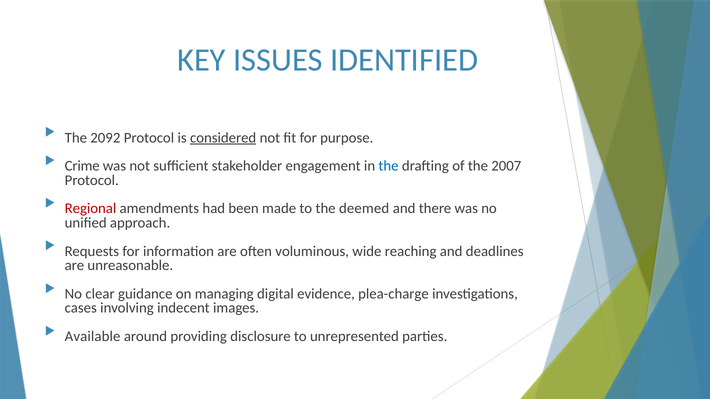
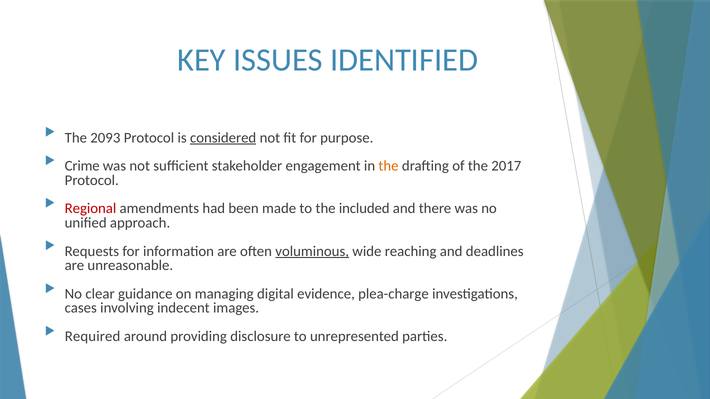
2092: 2092 -> 2093 (105, 138)
the colour: blue -> orange (389, 166)
2007: 2007 -> 2017 (506, 166)
deemed: deemed -> included (364, 209)
voluminous underline: none -> present (312, 251)
Available: Available -> Required (93, 337)
